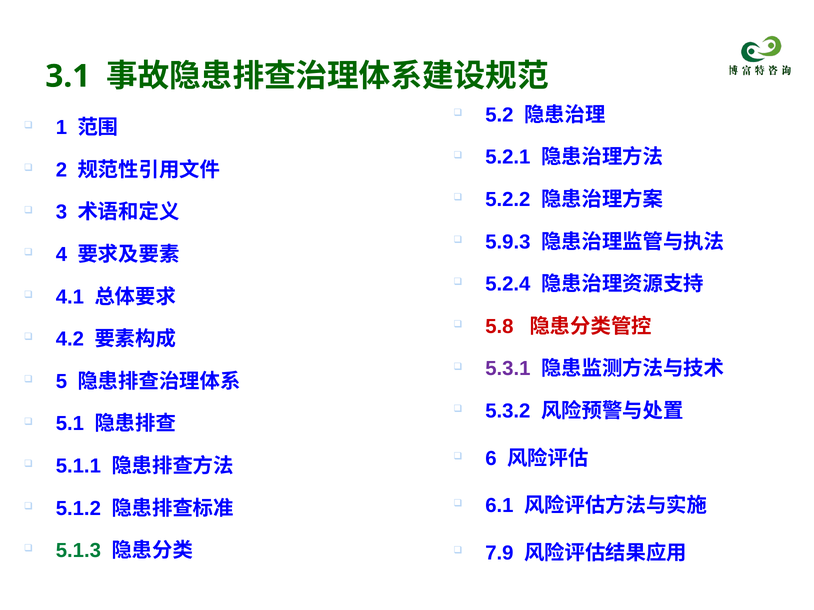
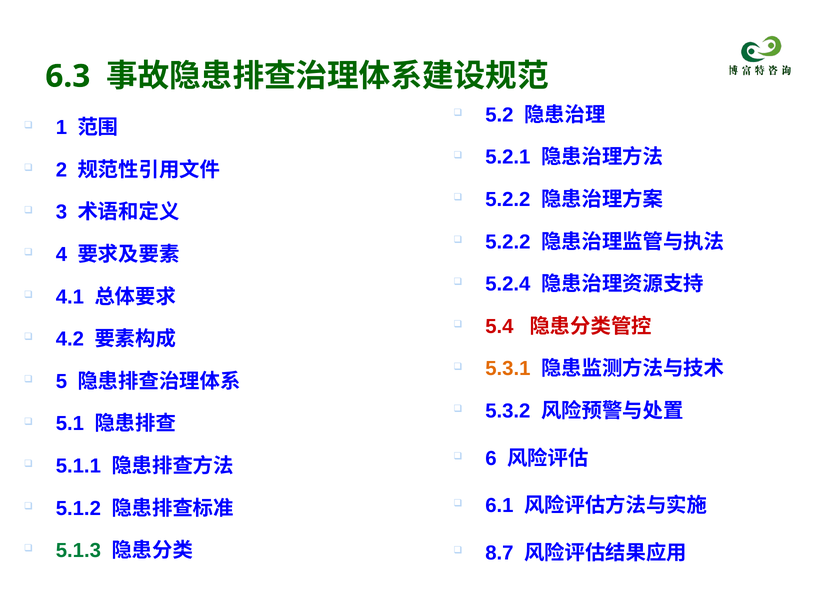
3.1: 3.1 -> 6.3 (68, 76)
5.9.3: 5.9.3 -> 5.2.2 (508, 242)
5.8: 5.8 -> 5.4 (499, 327)
5.3.1 colour: purple -> orange (508, 369)
7.9: 7.9 -> 8.7 (499, 553)
